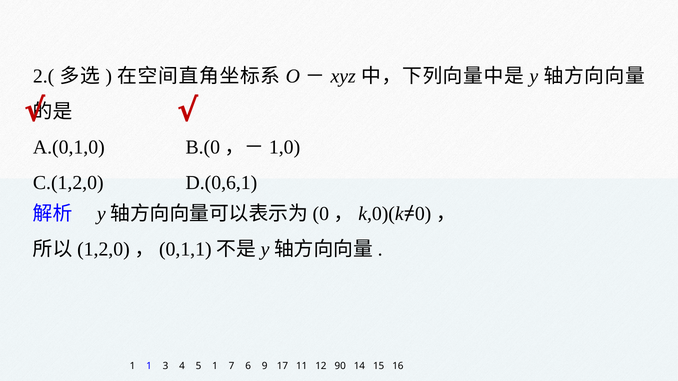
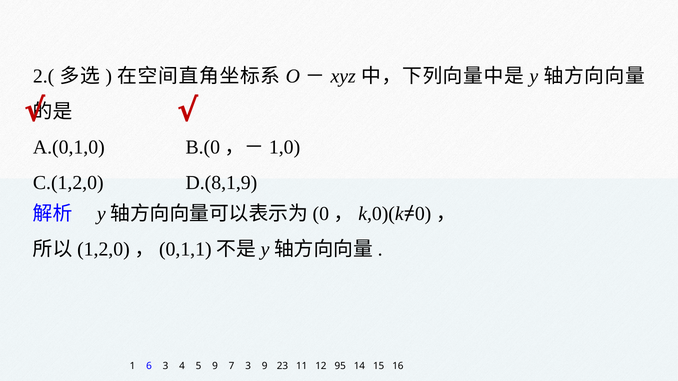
D.(0,6,1: D.(0,6,1 -> D.(8,1,9 (221, 183)
1 1: 1 -> 6 (149, 367)
5 1: 1 -> 9 (215, 367)
7 6: 6 -> 3 (248, 367)
17: 17 -> 23 (282, 367)
90: 90 -> 95 (340, 367)
